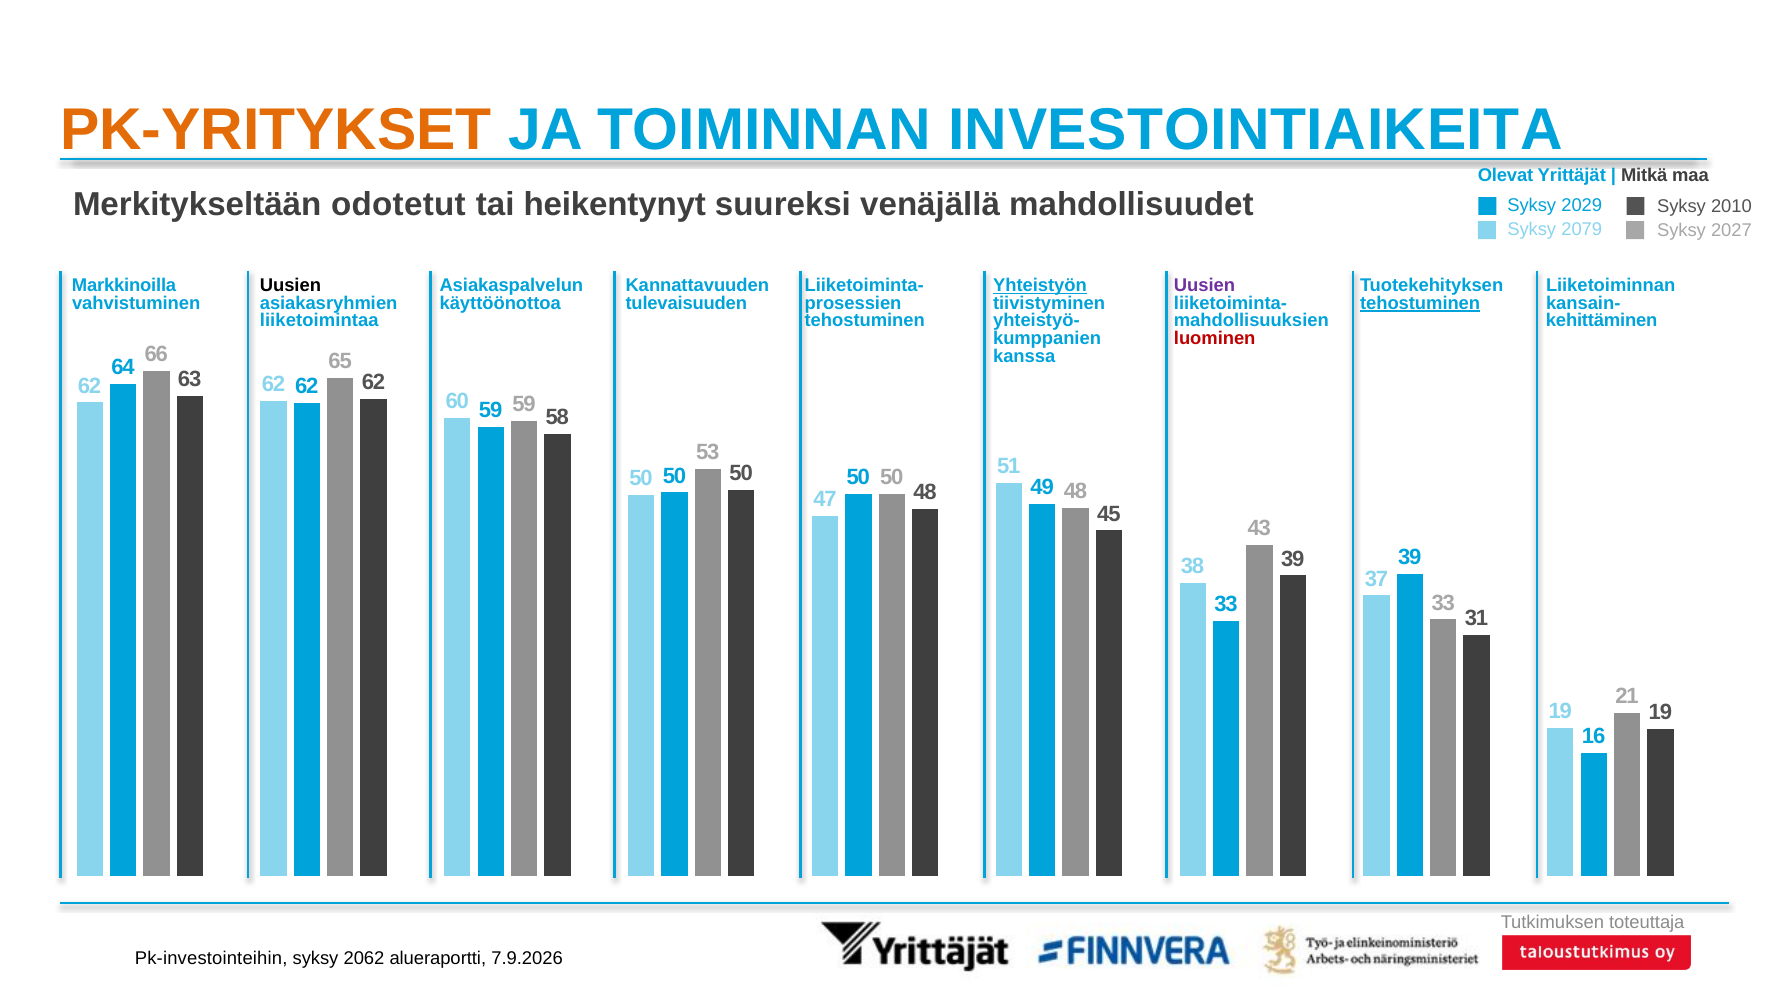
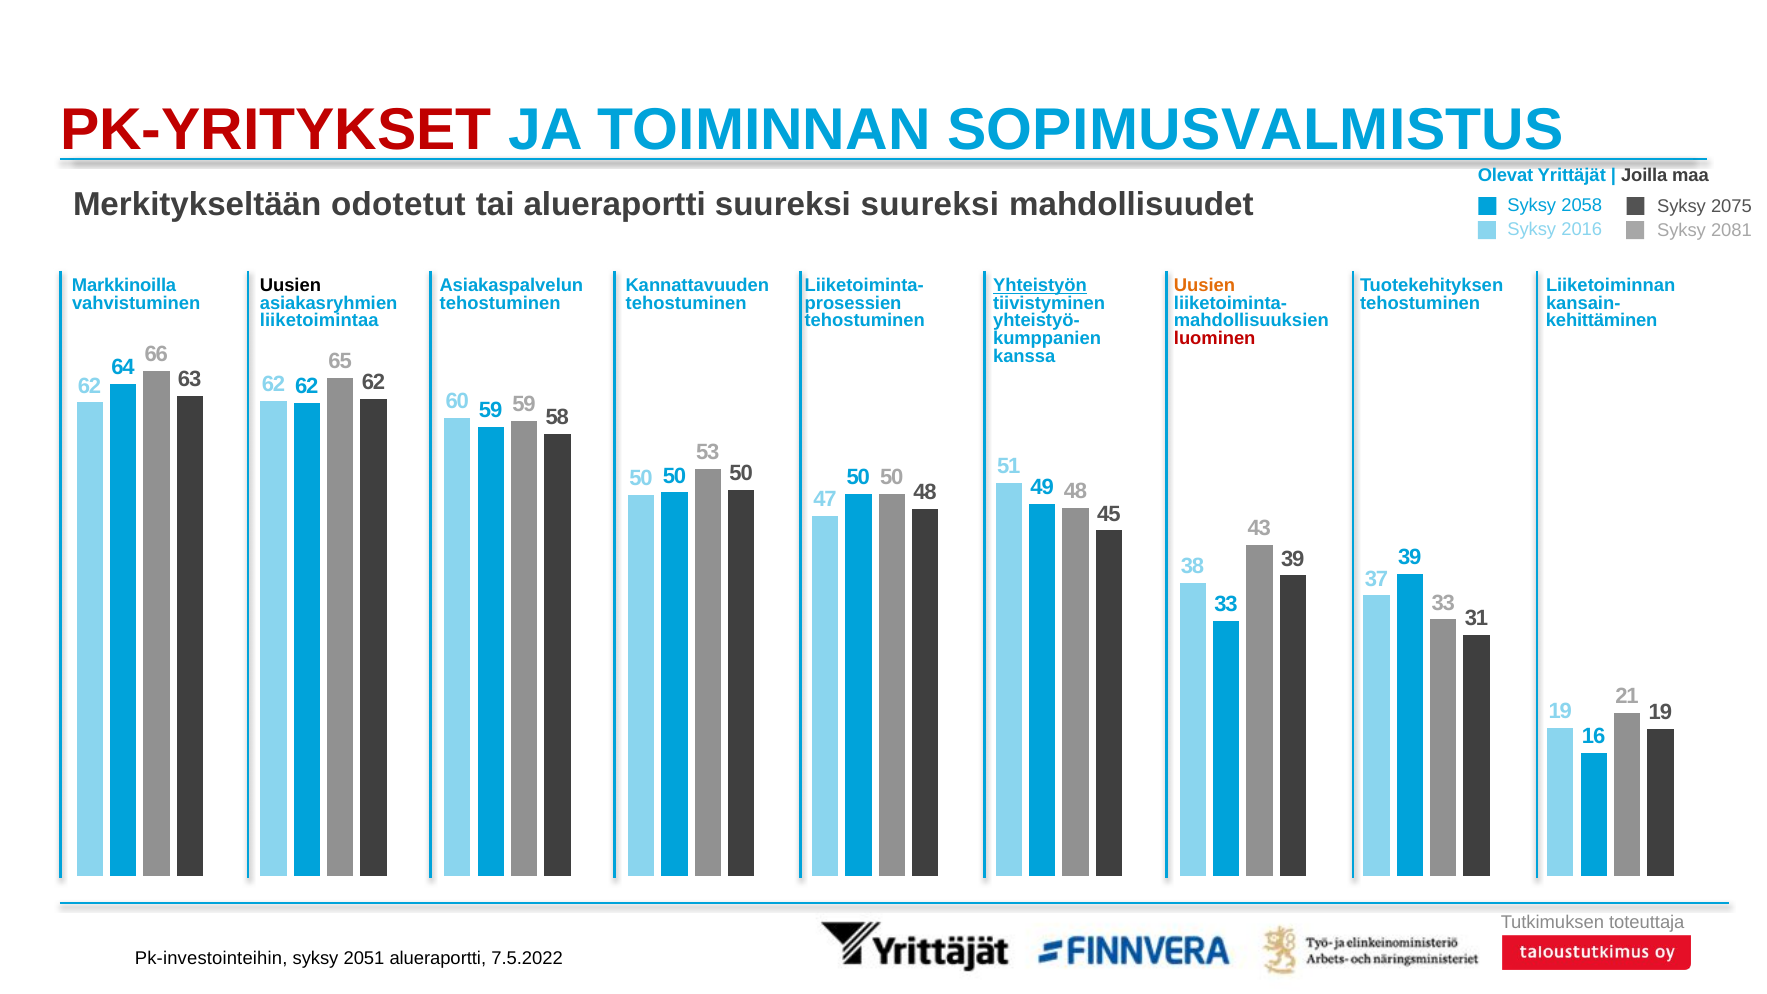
PK-YRITYKSET colour: orange -> red (276, 130)
INVESTOINTIAIKEITA: INVESTOINTIAIKEITA -> SOPIMUSVALMISTUS (1256, 130)
Mitkä: Mitkä -> Joilla (1644, 175)
tai heikentynyt: heikentynyt -> alueraportti (615, 205)
suureksi venäjällä: venäjällä -> suureksi (930, 205)
2029: 2029 -> 2058 (1582, 205)
2010: 2010 -> 2075 (1731, 207)
2079: 2079 -> 2016 (1582, 229)
2027: 2027 -> 2081 (1731, 231)
Uusien colour: purple -> orange (1205, 285)
käyttöönottoa: käyttöönottoa -> tehostuminen (500, 303)
tulevaisuuden: tulevaisuuden -> tehostuminen (686, 303)
tehostuminen underline: present -> none (1420, 303)
2062: 2062 -> 2051 (364, 958)
7.9.2026: 7.9.2026 -> 7.5.2022 (527, 958)
